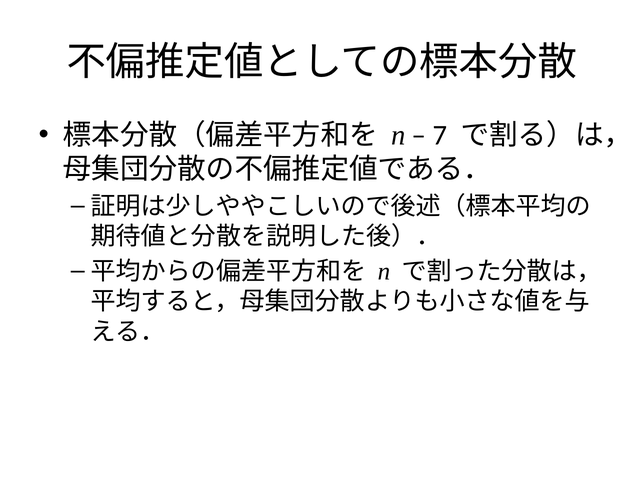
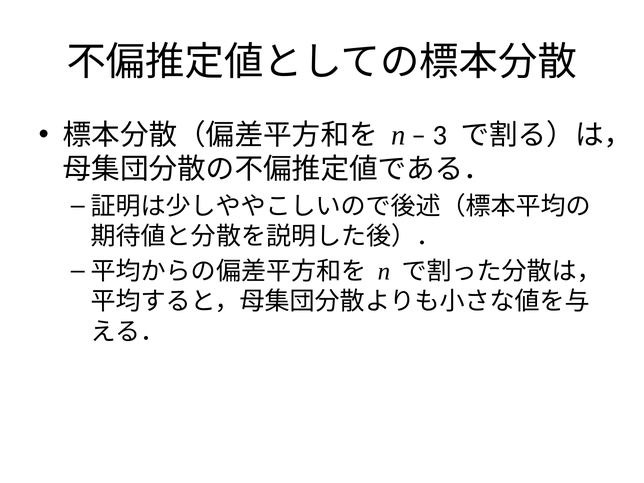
7: 7 -> 3 (440, 135)
